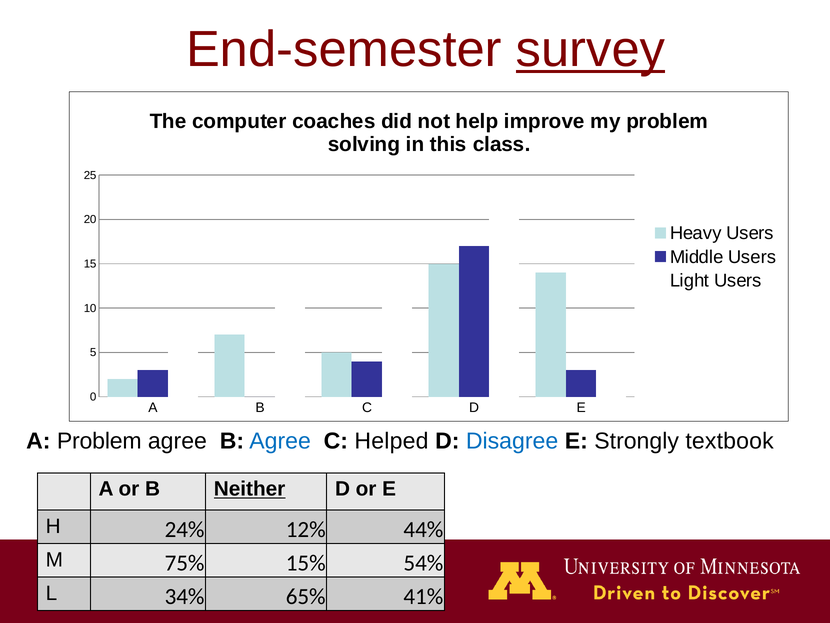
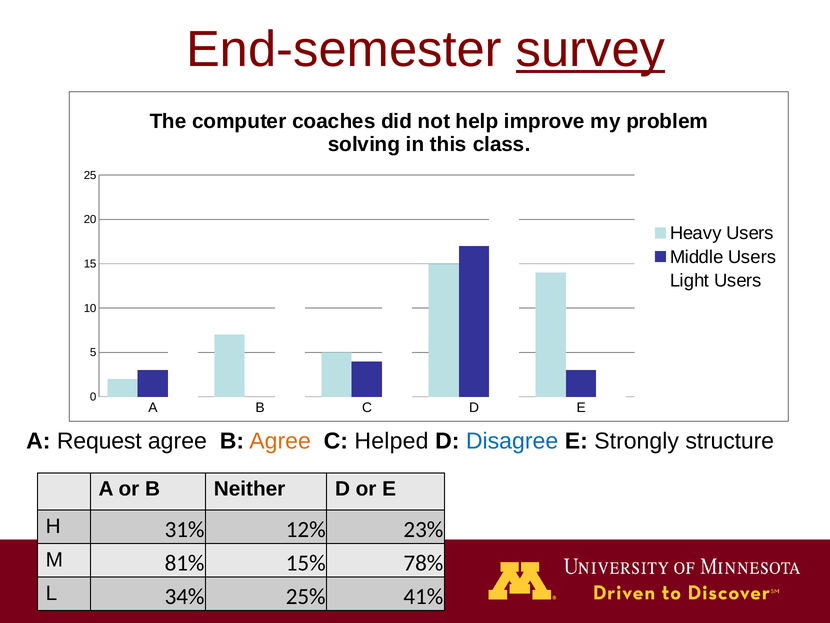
A Problem: Problem -> Request (99, 441)
Agree colour: blue -> orange (280, 441)
textbook: textbook -> structure (730, 441)
Neither underline: present -> none (250, 489)
24%: 24% -> 31% (185, 529)
44%: 44% -> 23% (423, 529)
75%: 75% -> 81% (185, 563)
54%: 54% -> 78% (423, 563)
65%: 65% -> 25% (306, 596)
